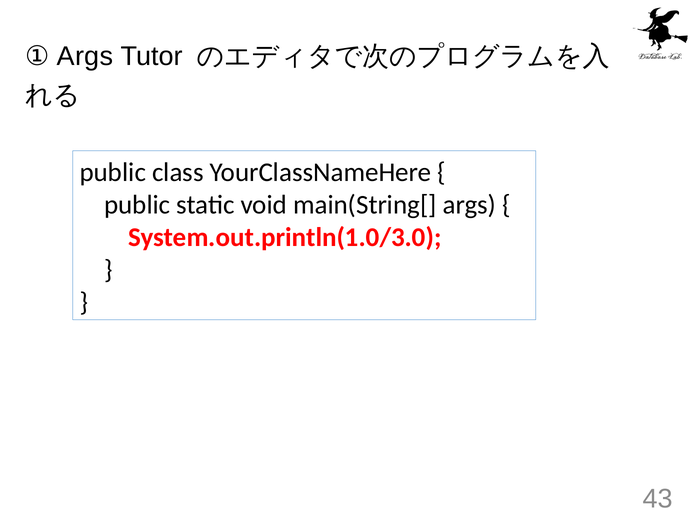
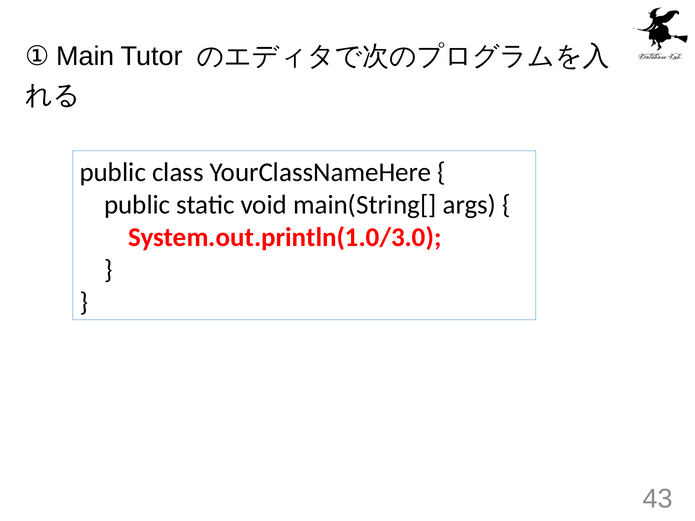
① Args: Args -> Main (85, 56)
